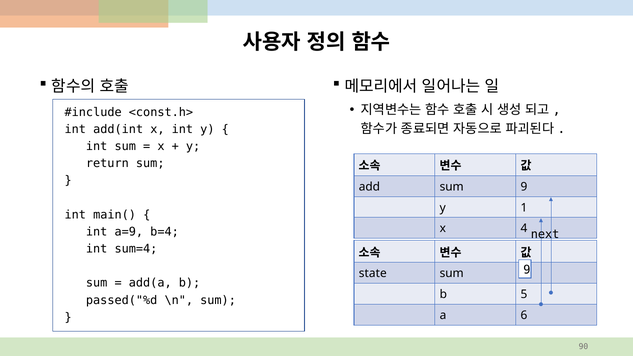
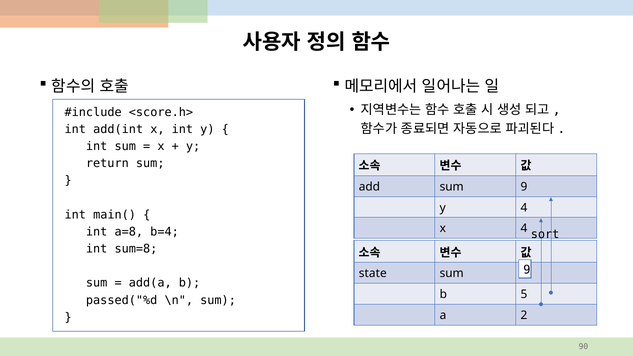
<const.h>: <const.h> -> <score.h> (161, 112)
y 1: 1 -> 4 (524, 208)
a=9: a=9 -> a=8 (129, 232)
next: next -> sort (545, 234)
sum=4: sum=4 -> sum=8 (136, 249)
6: 6 -> 2 (524, 315)
